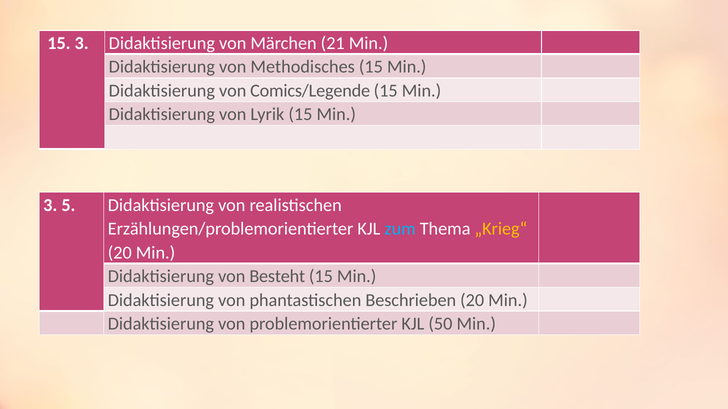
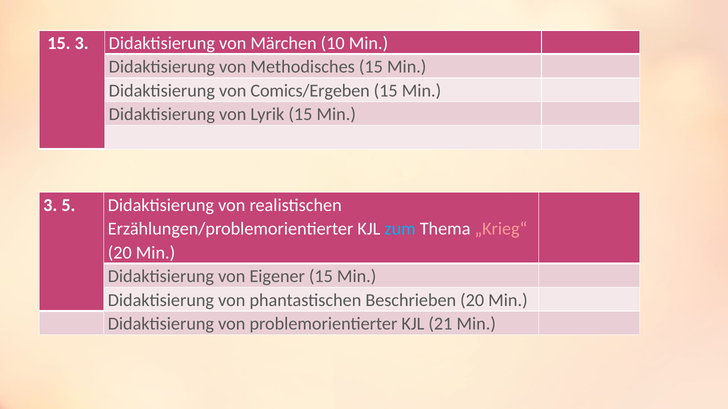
21: 21 -> 10 (333, 43)
Comics/Legende: Comics/Legende -> Comics/Ergeben (310, 91)
„Krieg“ colour: yellow -> pink (501, 229)
Besteht: Besteht -> Eigener (277, 277)
50: 50 -> 21 (440, 324)
